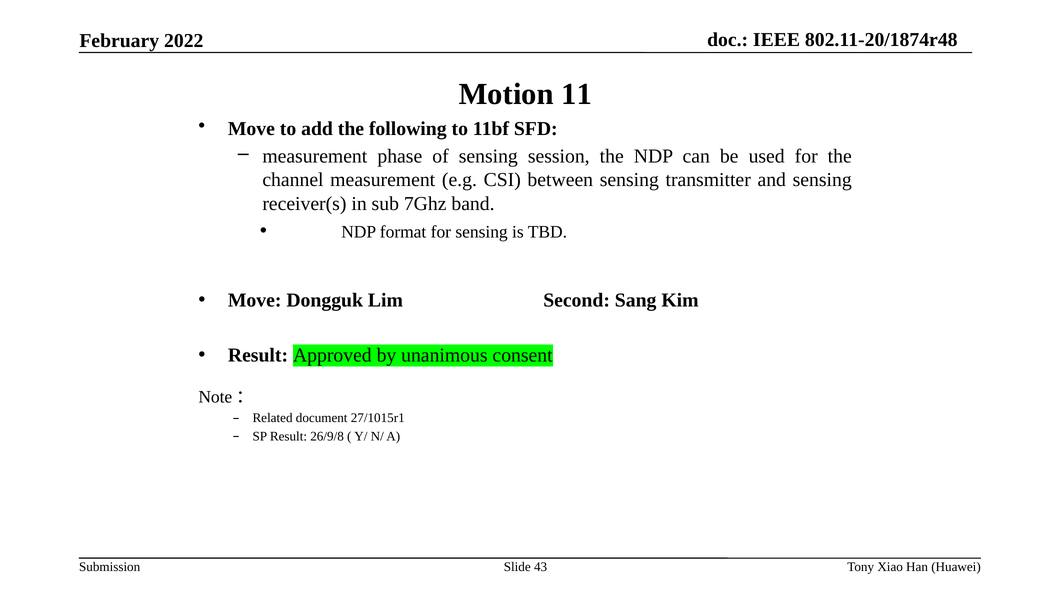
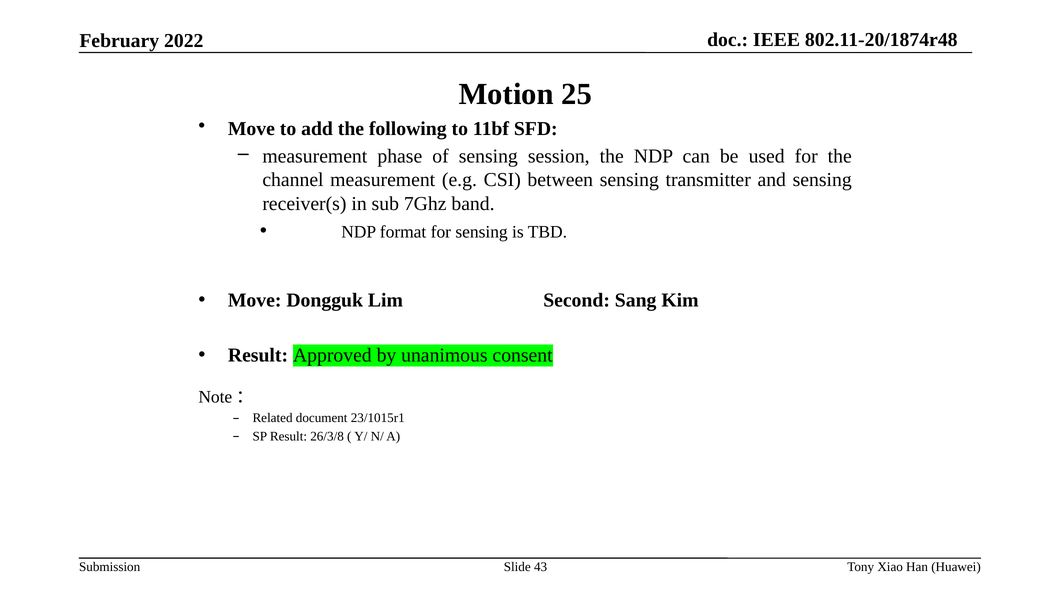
11: 11 -> 25 (577, 94)
27/1015r1: 27/1015r1 -> 23/1015r1 (378, 418)
26/9/8: 26/9/8 -> 26/3/8 (327, 436)
